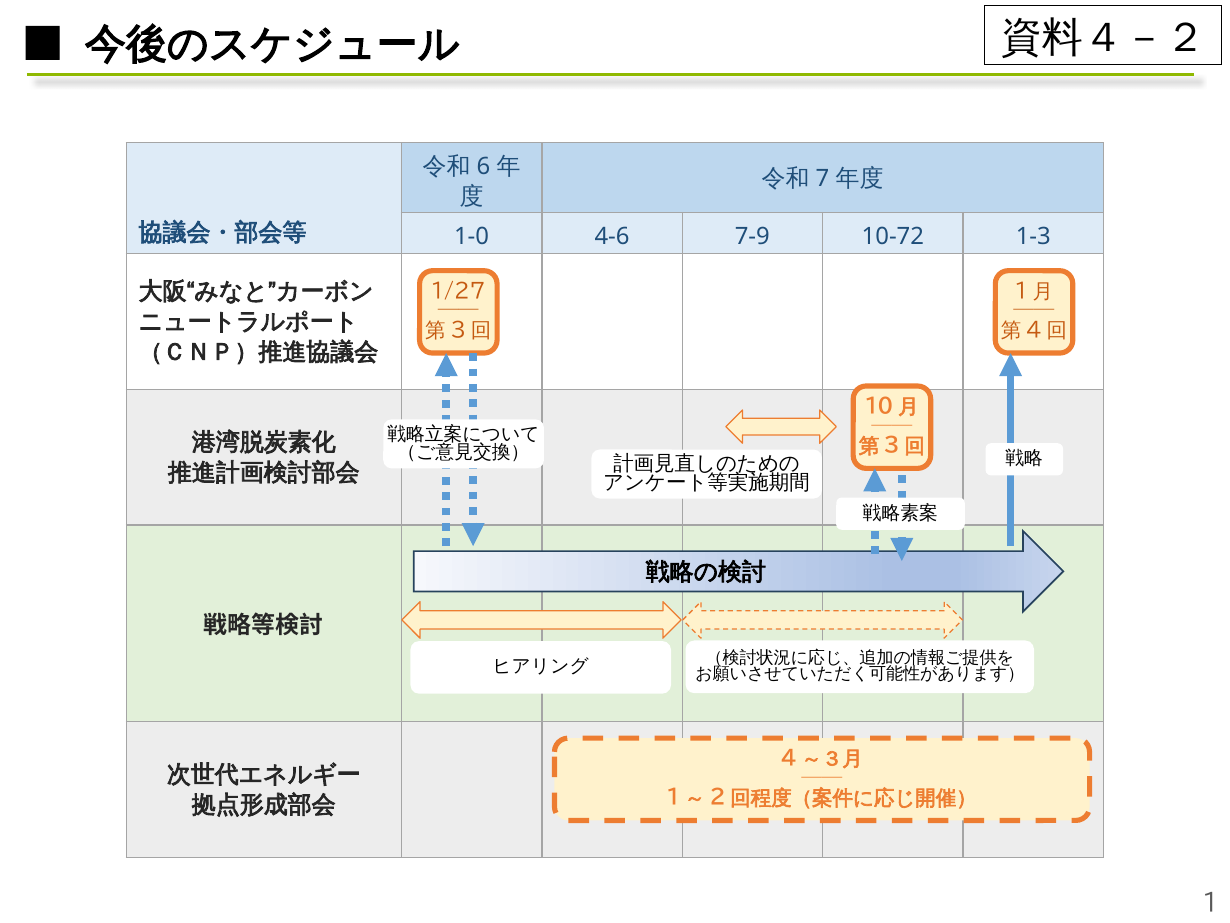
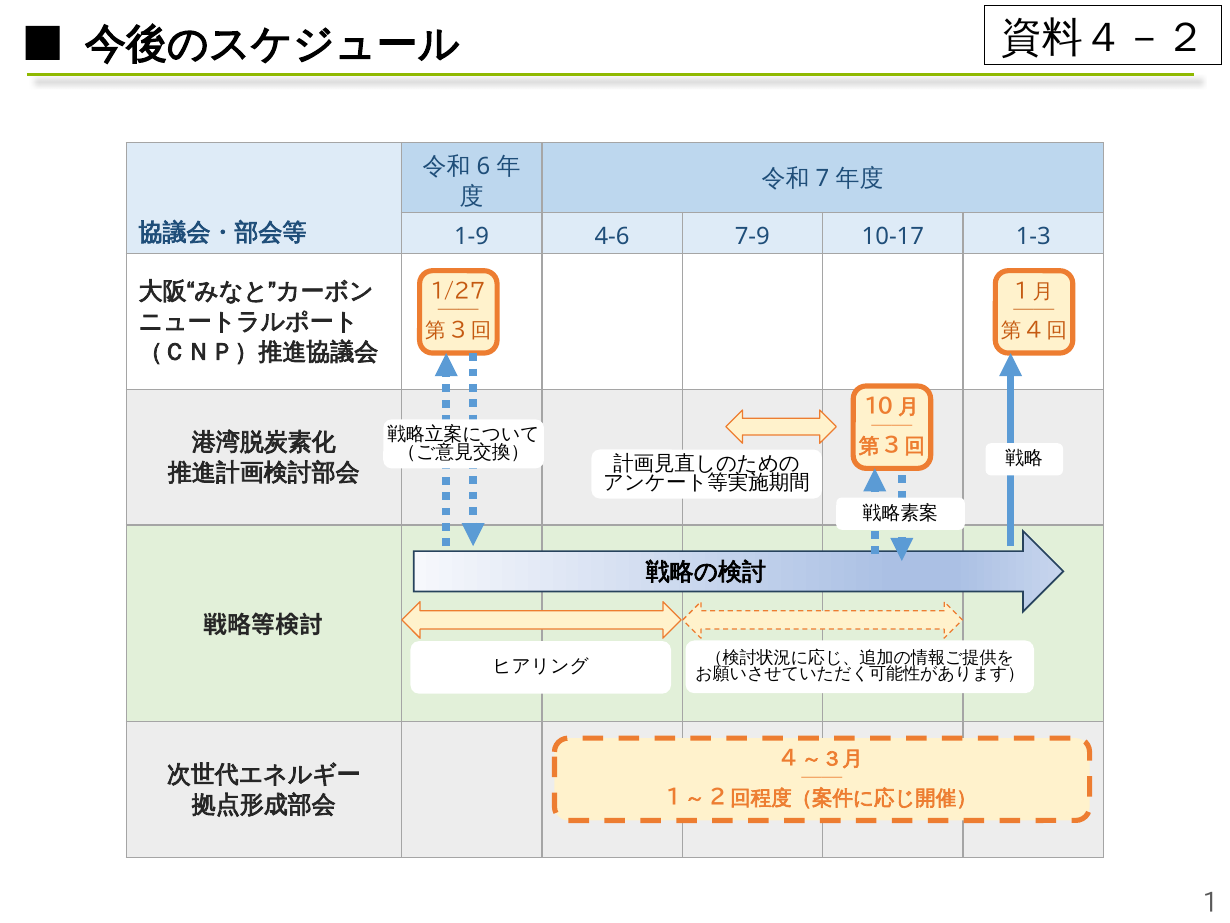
1-0: 1-0 -> 1-9 (472, 236)
10-72: 10-72 -> 10-17 (893, 236)
